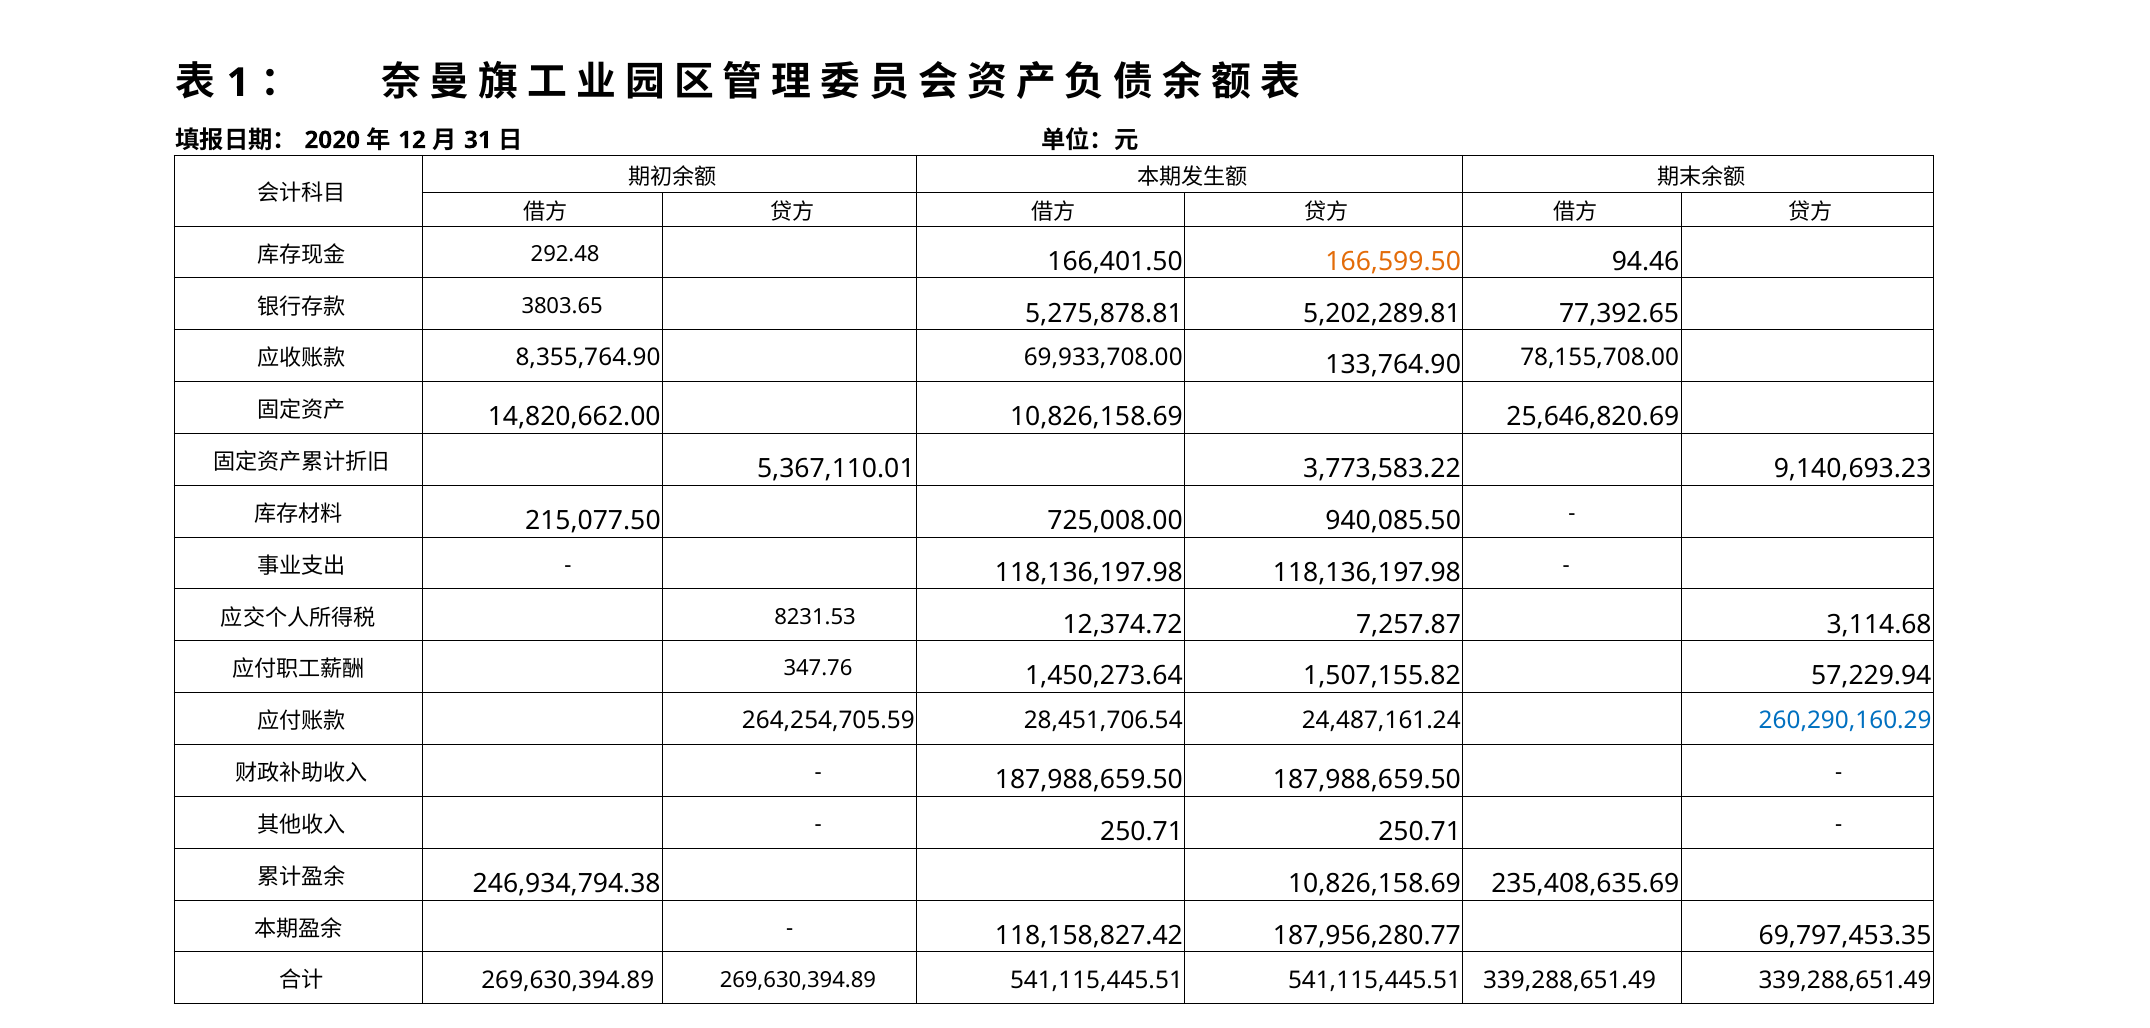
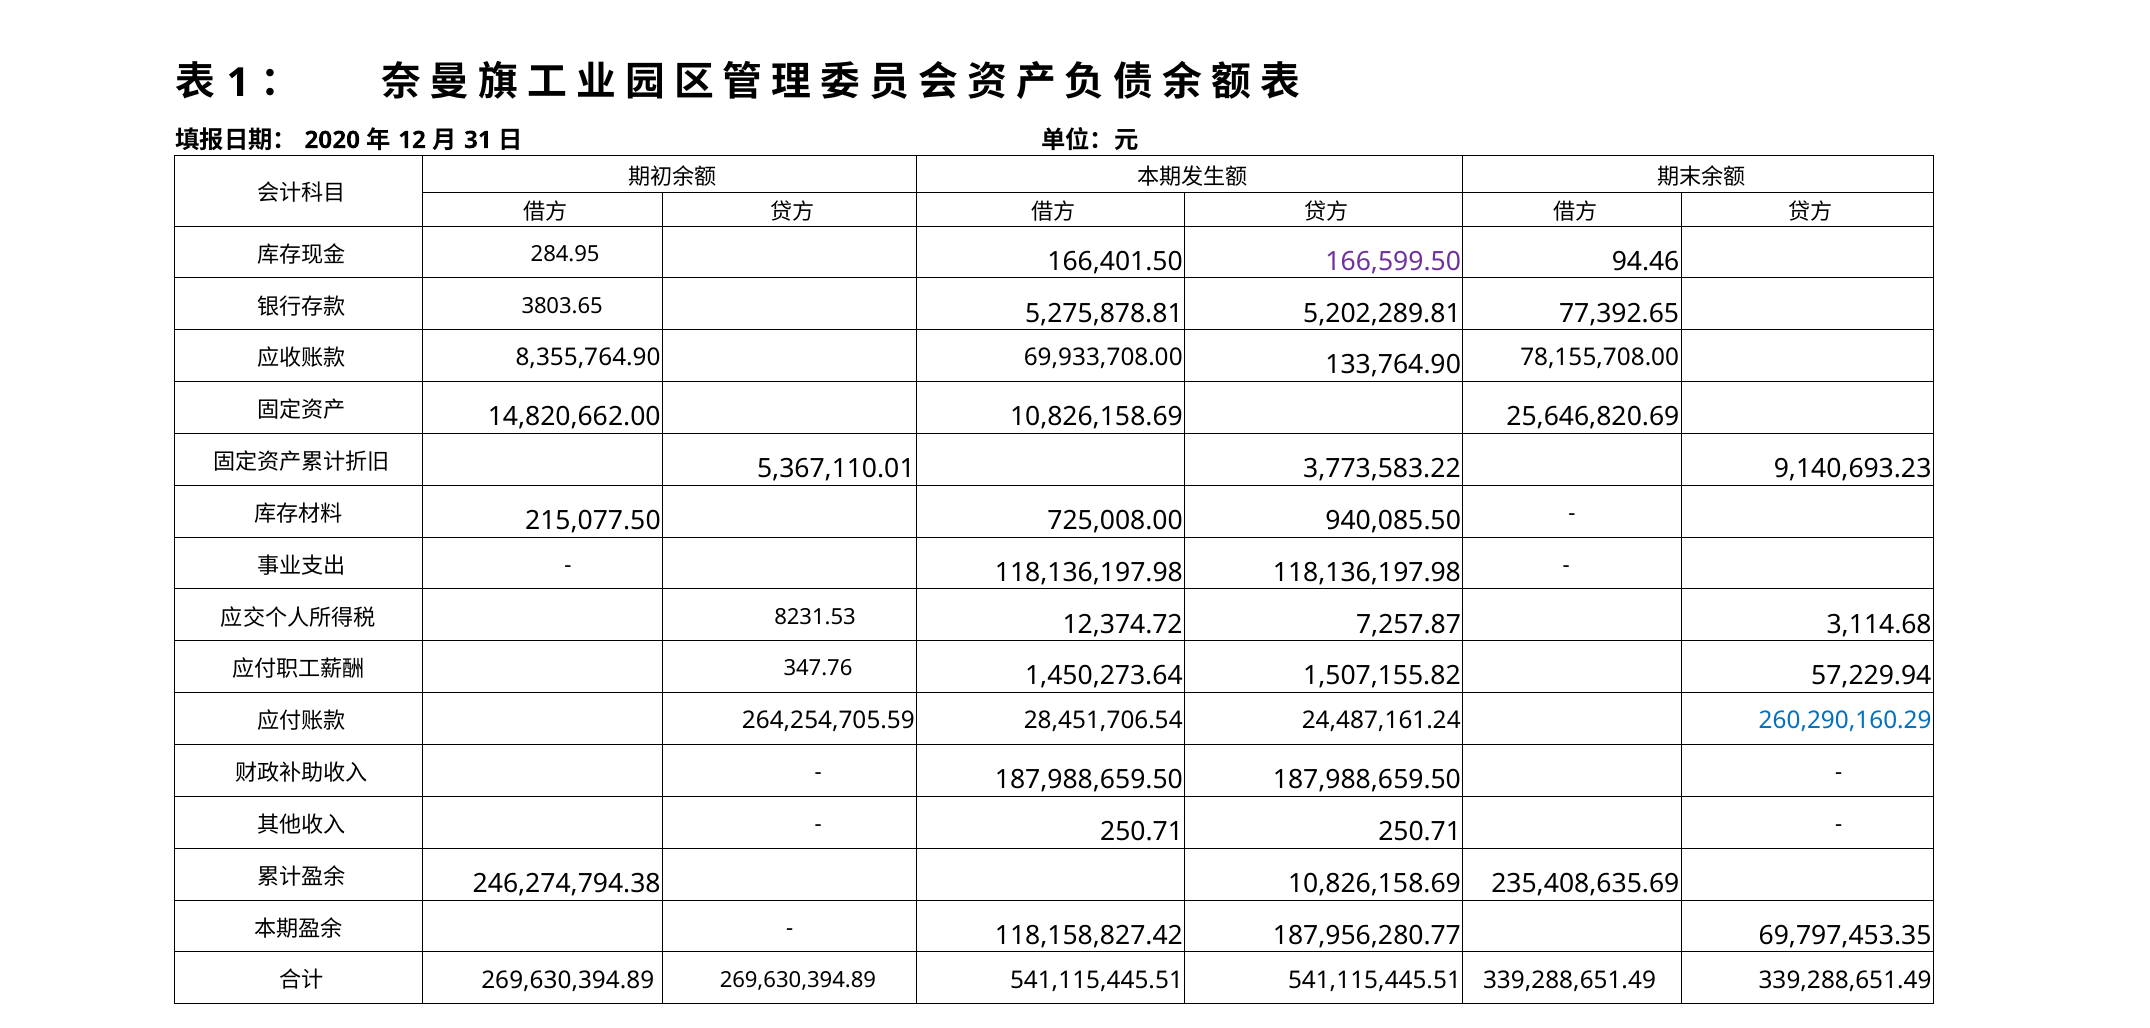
292.48: 292.48 -> 284.95 (565, 254)
166,599.50 colour: orange -> purple (1393, 261)
246,934,794.38: 246,934,794.38 -> 246,274,794.38 (567, 883)
